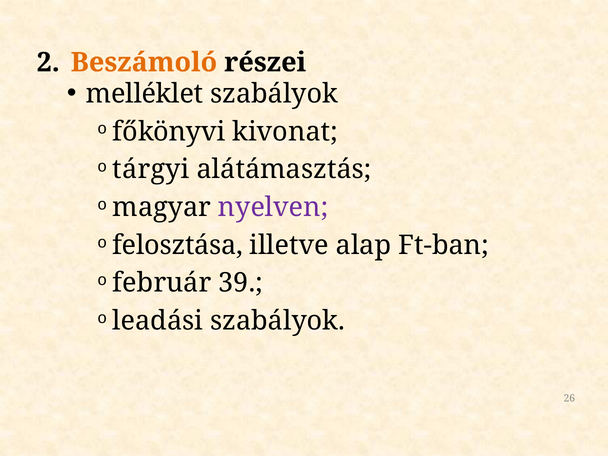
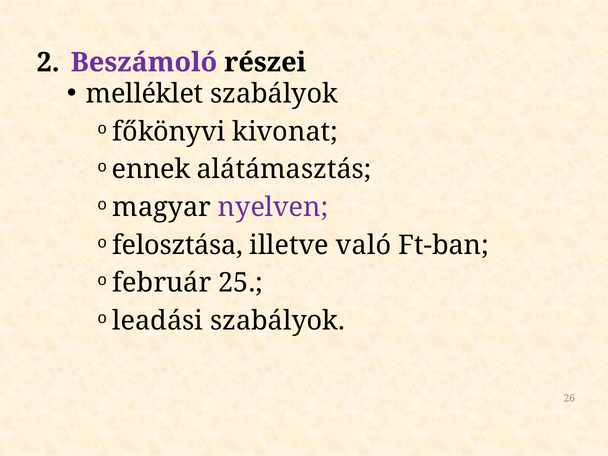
Beszámoló colour: orange -> purple (144, 62)
tárgyi: tárgyi -> ennek (151, 169)
alap: alap -> való (364, 245)
39: 39 -> 25 (241, 283)
